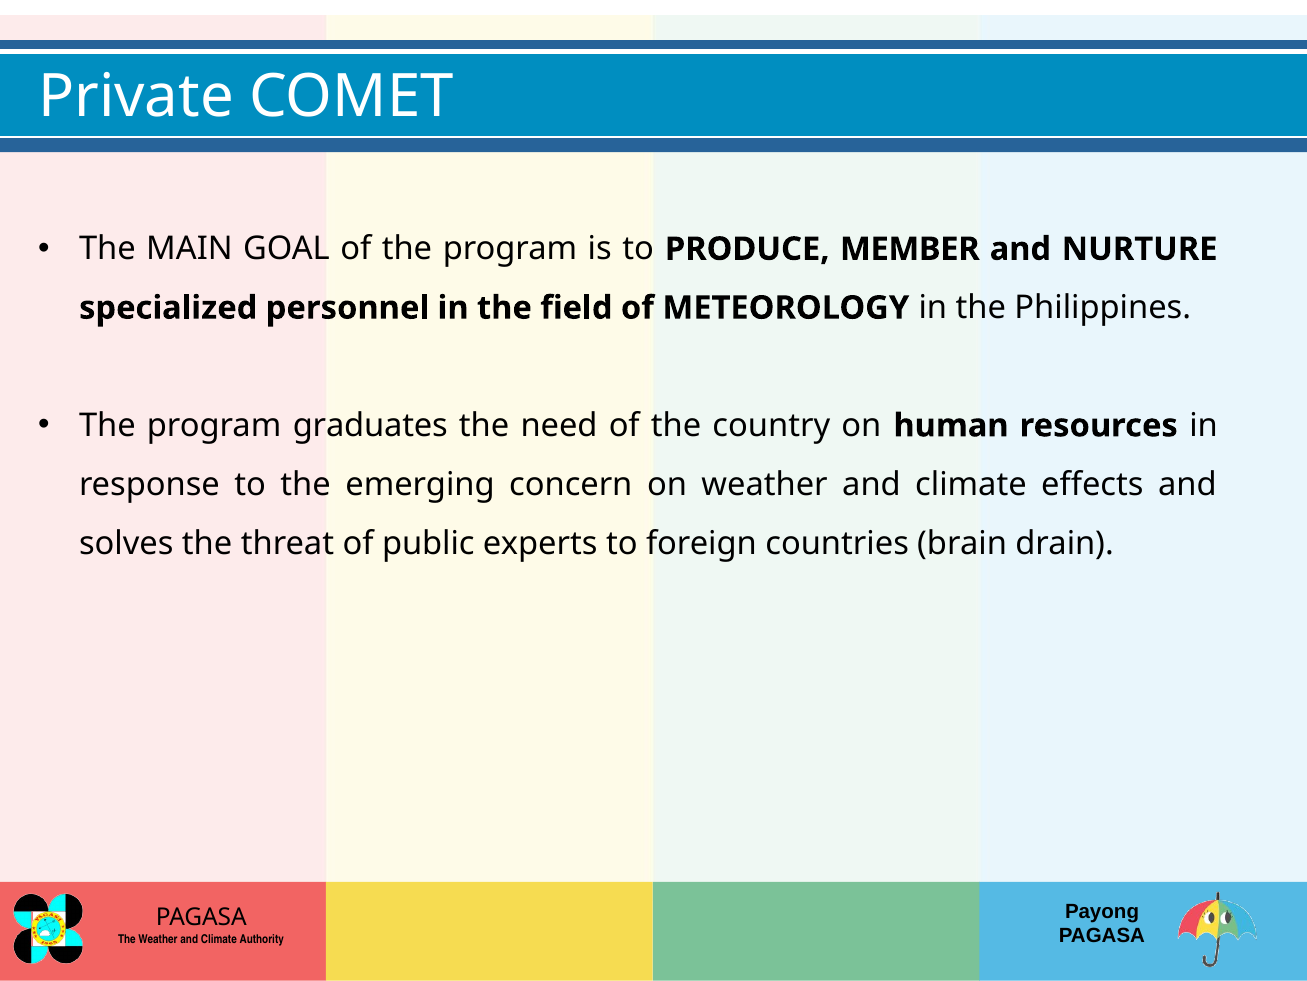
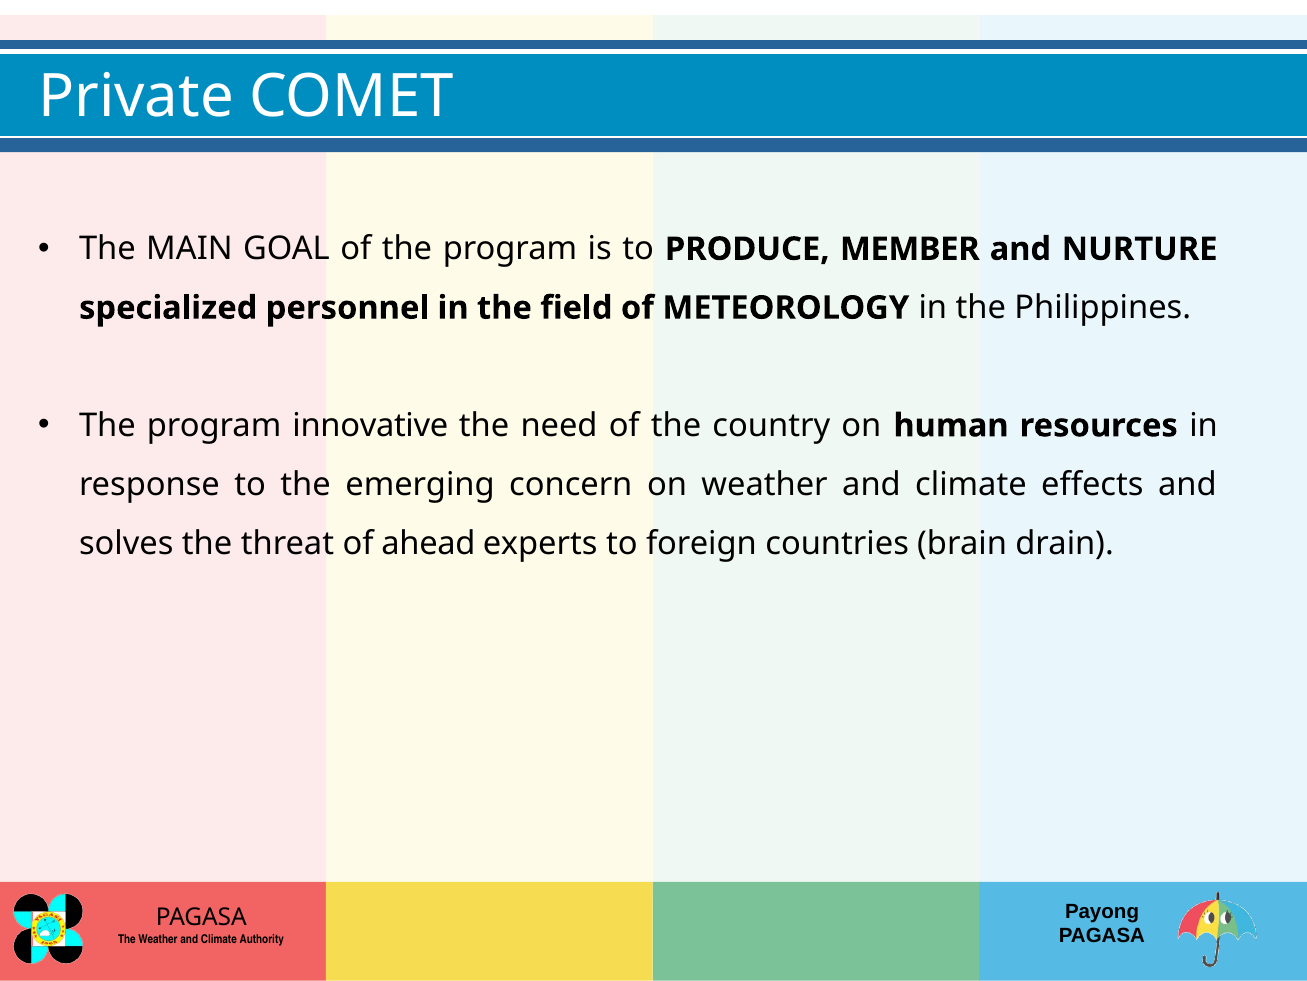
graduates: graduates -> innovative (370, 425)
public: public -> ahead (428, 543)
